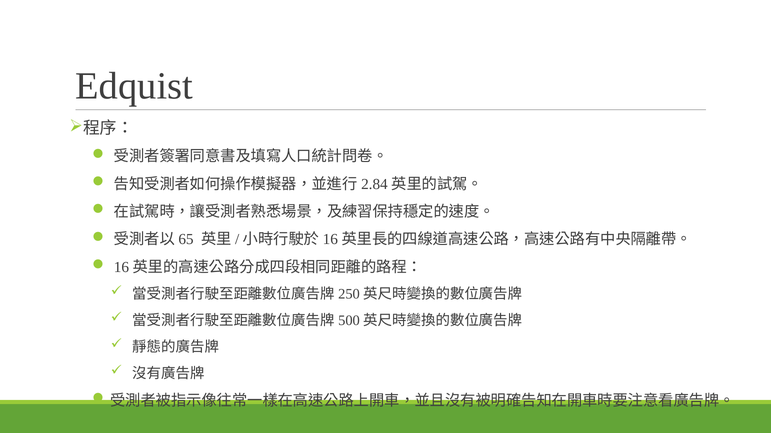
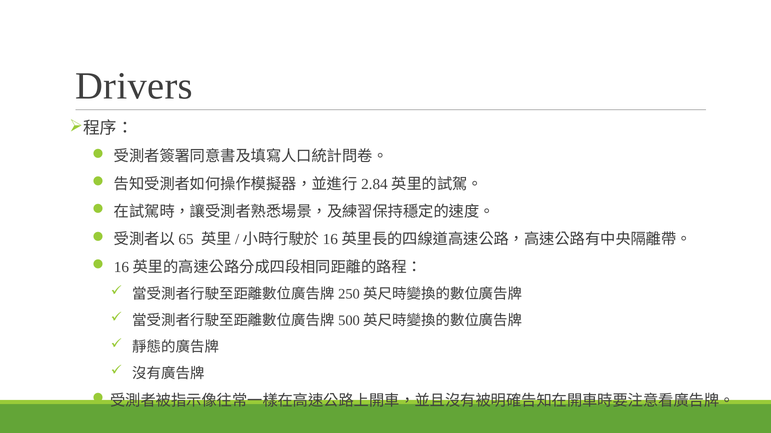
Edquist: Edquist -> Drivers (134, 86)
